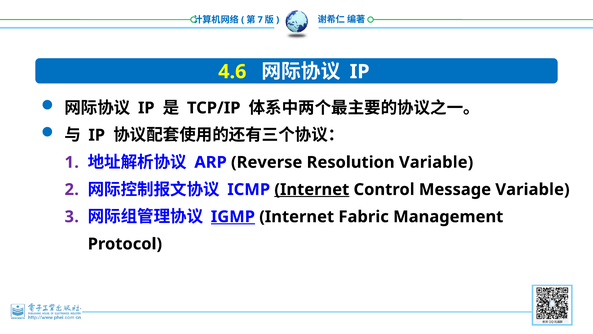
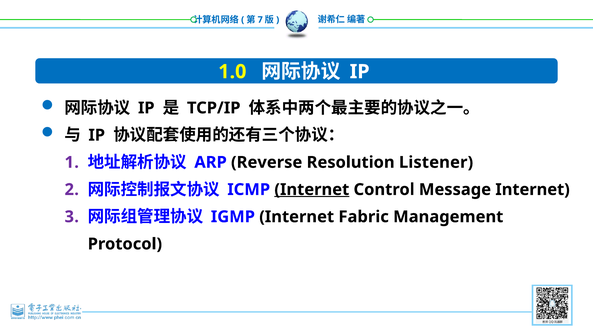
4.6: 4.6 -> 1.0 (232, 72)
Resolution Variable: Variable -> Listener (436, 162)
Message Variable: Variable -> Internet (533, 189)
IGMP underline: present -> none (233, 216)
